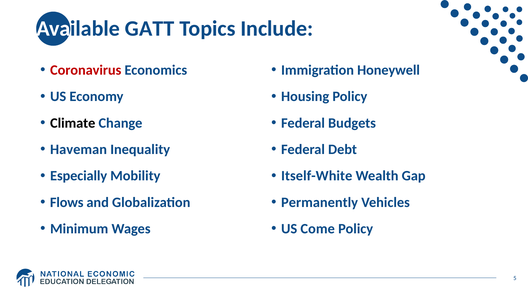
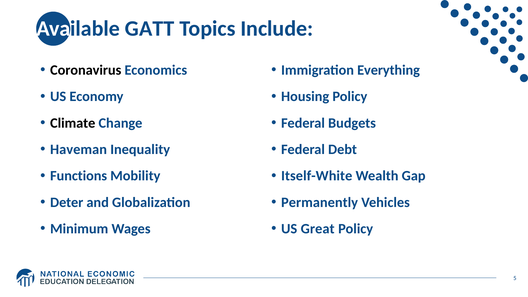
Coronavirus colour: red -> black (86, 70)
Honeywell: Honeywell -> Everything (389, 70)
Especially: Especially -> Functions (79, 176)
Flows: Flows -> Deter (67, 202)
Come: Come -> Great (318, 229)
